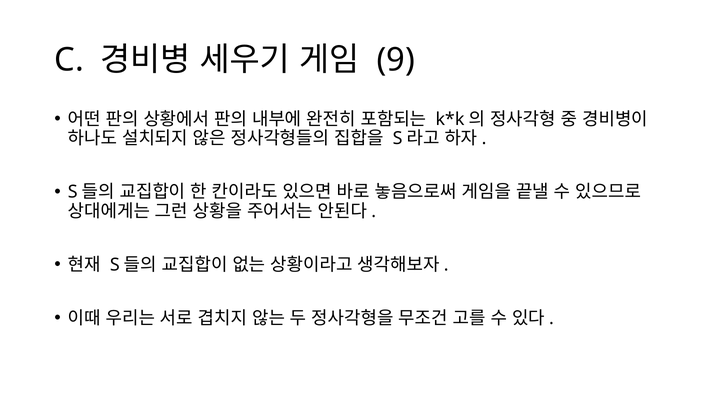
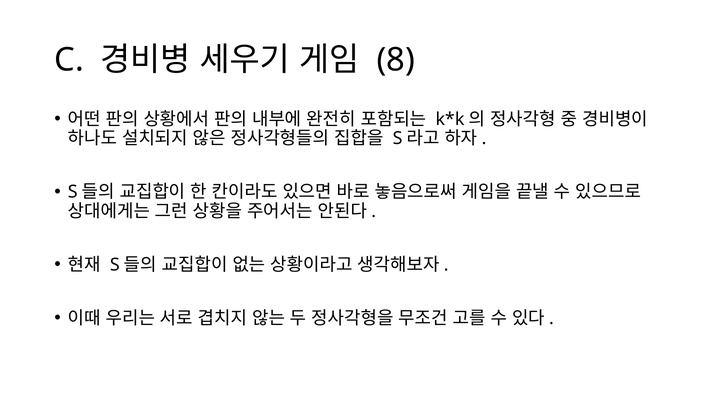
9: 9 -> 8 (396, 60)
